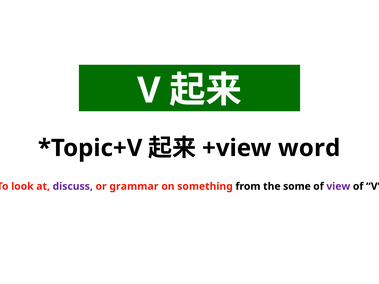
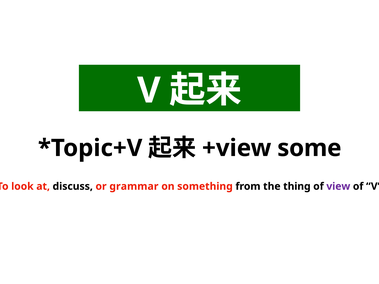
word: word -> some (309, 148)
discuss colour: purple -> black (73, 187)
some: some -> thing (297, 187)
